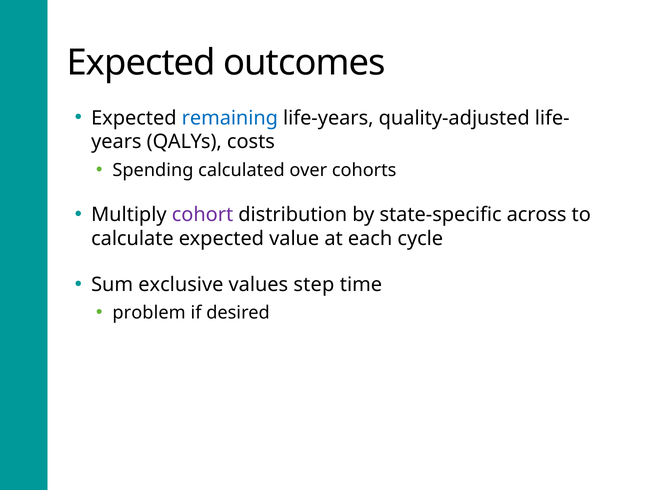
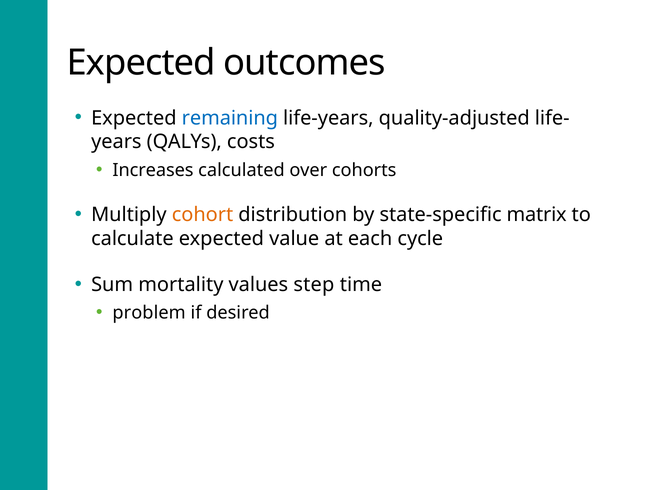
Spending: Spending -> Increases (153, 170)
cohort colour: purple -> orange (202, 215)
across: across -> matrix (537, 215)
exclusive: exclusive -> mortality (181, 285)
